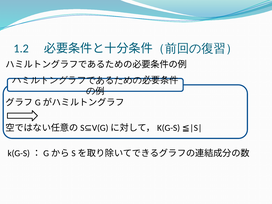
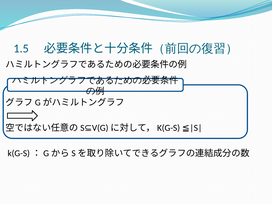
1.2: 1.2 -> 1.5 (21, 49)
